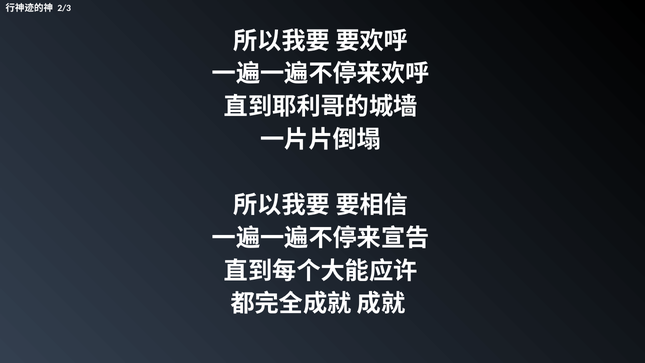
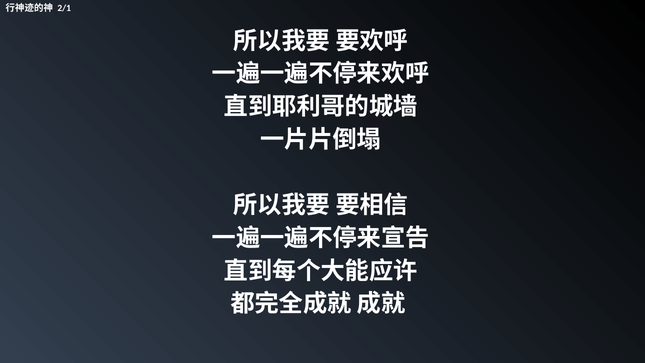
2/3: 2/3 -> 2/1 (64, 8)
